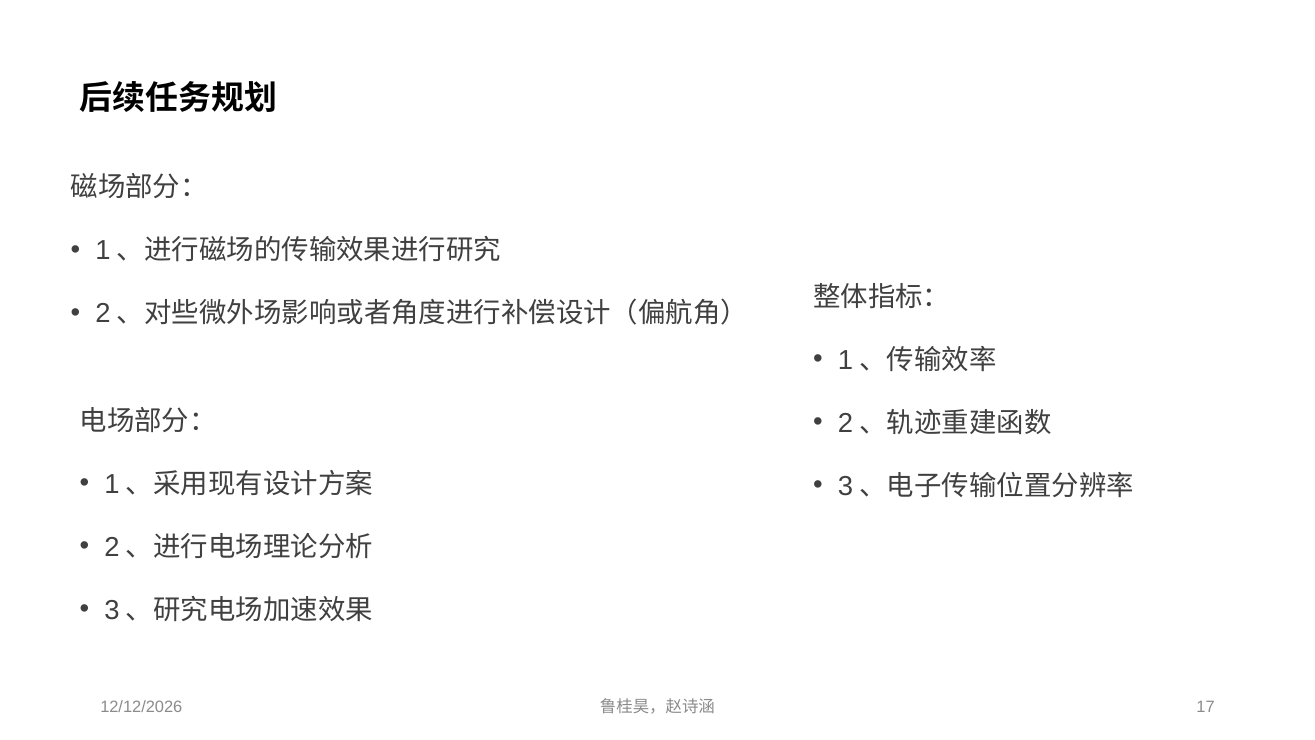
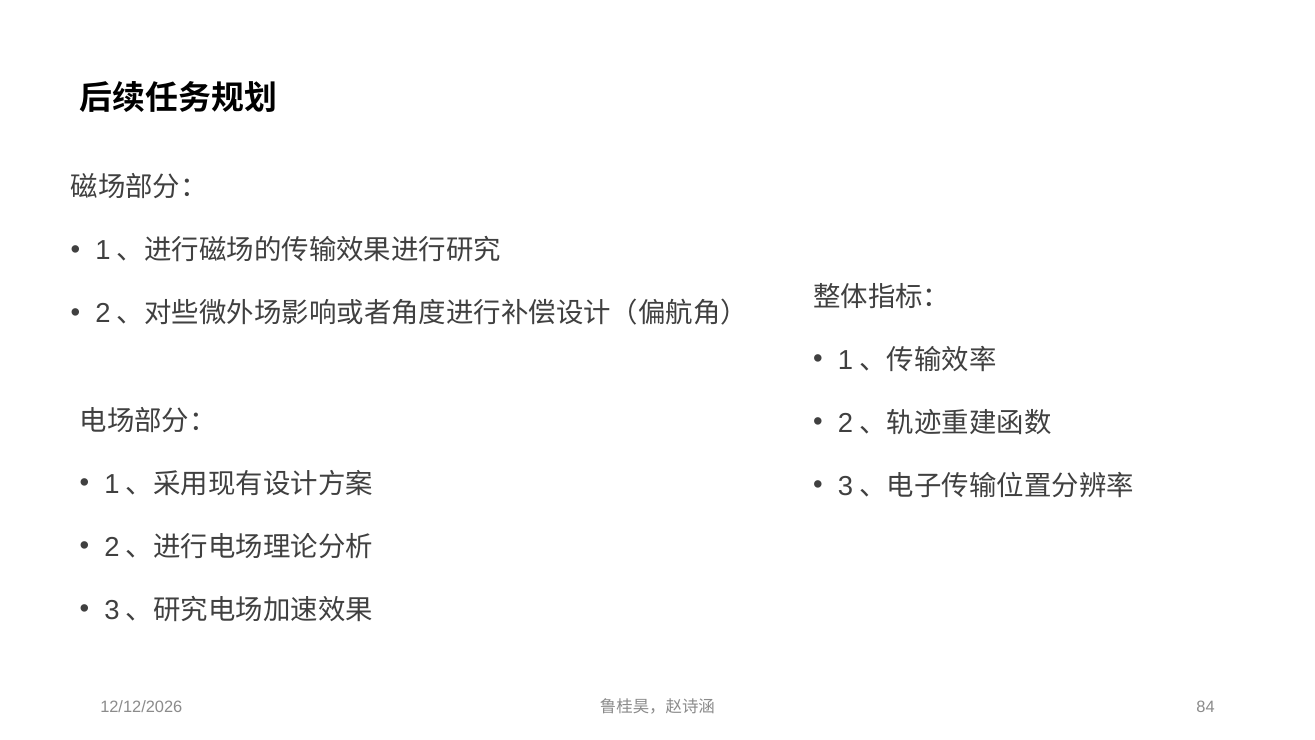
17: 17 -> 84 (1206, 706)
